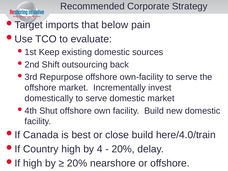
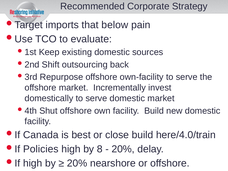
Country: Country -> Policies (41, 149)
4: 4 -> 8 (100, 149)
